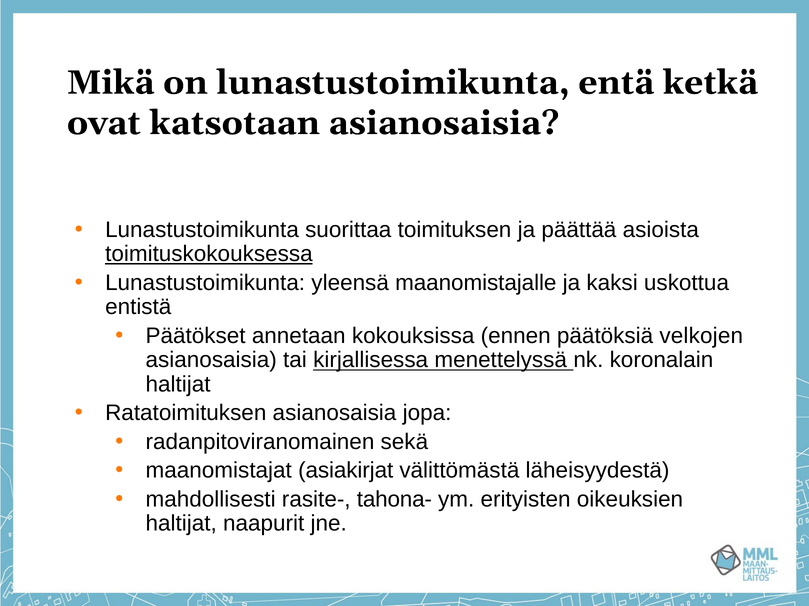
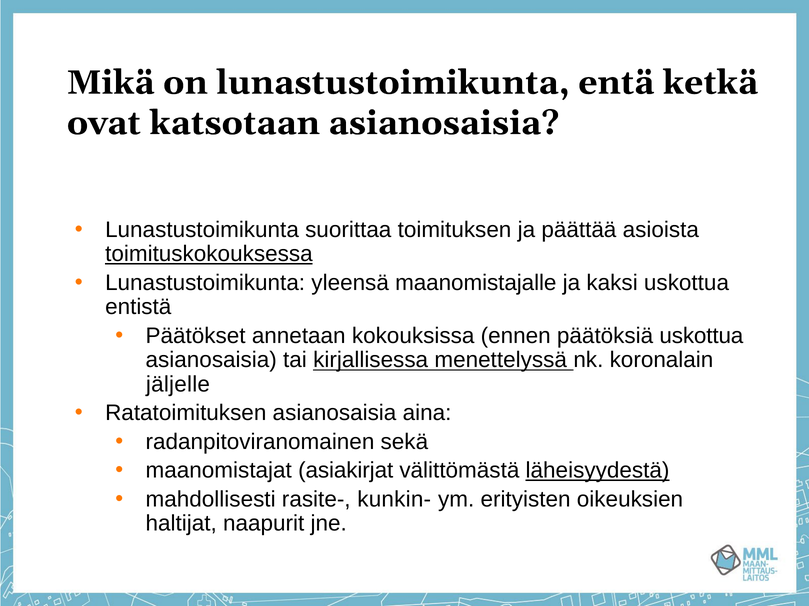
päätöksiä velkojen: velkojen -> uskottua (701, 336)
haltijat: haltijat -> jäljelle (178, 385)
jopa: jopa -> aina (427, 413)
läheisyydestä underline: none -> present (598, 471)
tahona-: tahona- -> kunkin- (394, 500)
